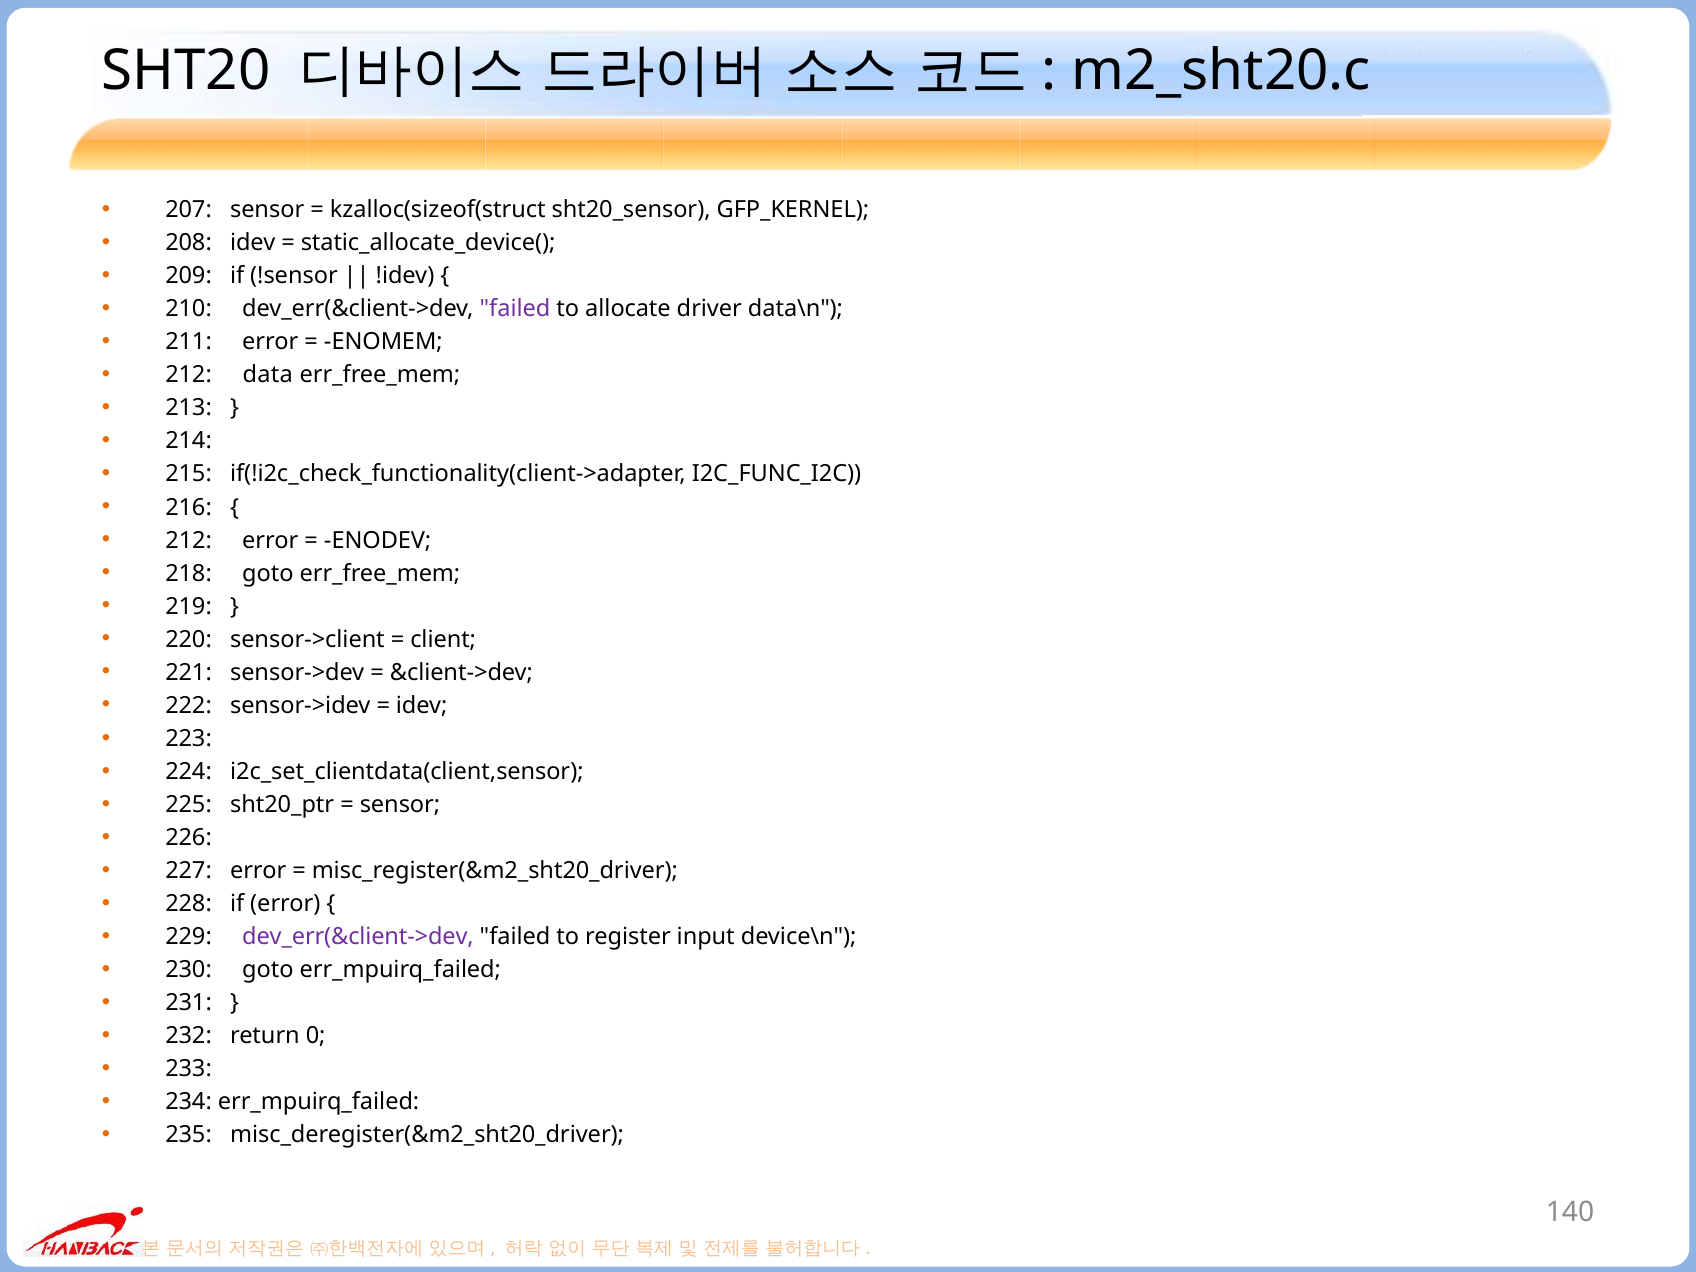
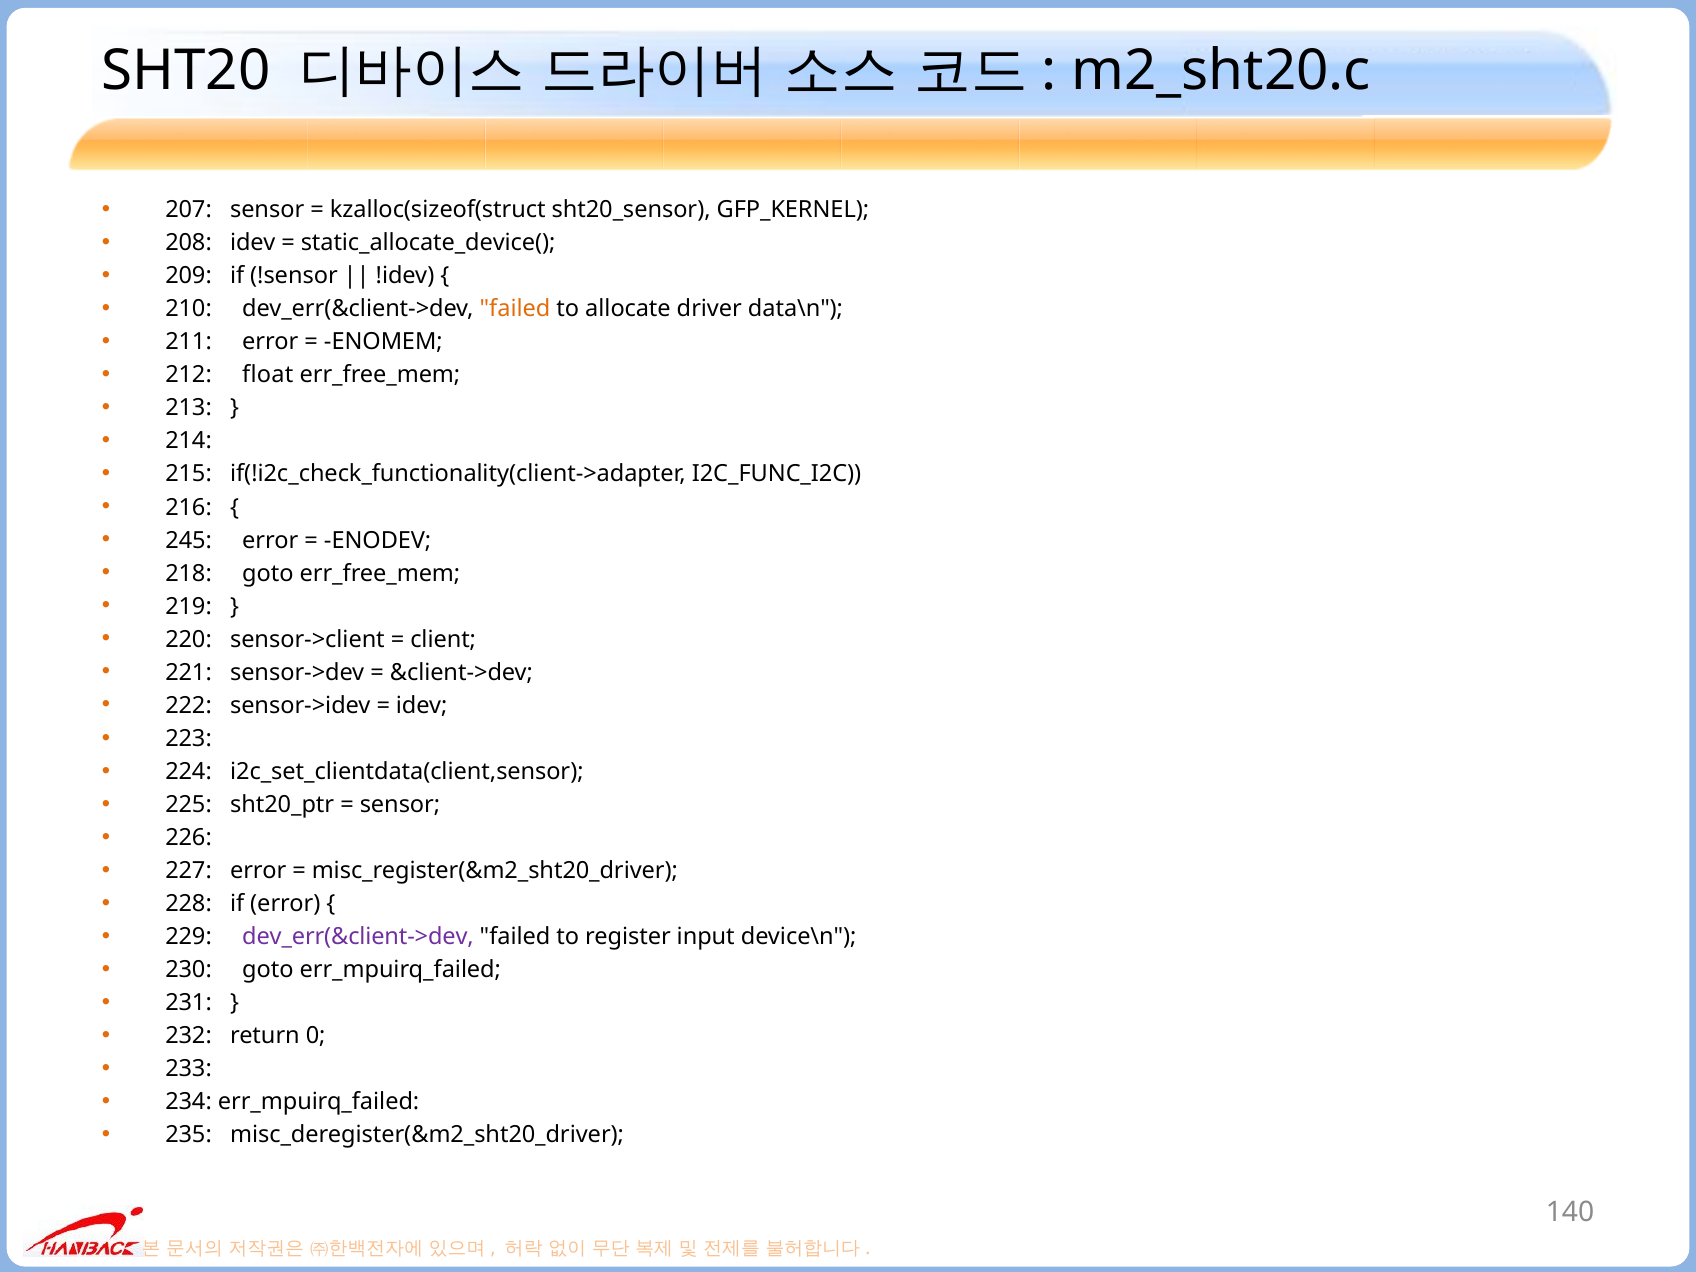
failed colour: purple -> orange (515, 309)
data: data -> float (268, 375)
212: 212 -> 245 (189, 540)
